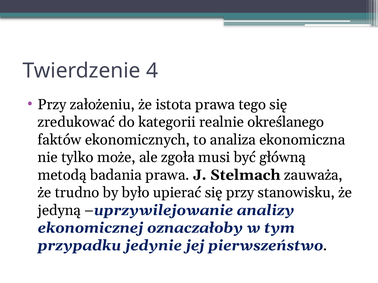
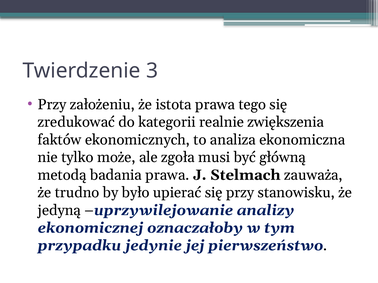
4: 4 -> 3 (152, 71)
określanego: określanego -> zwiększenia (286, 122)
